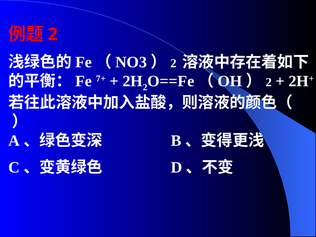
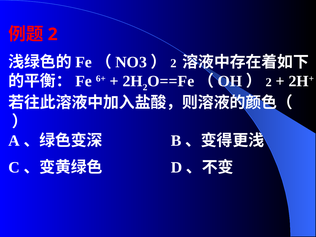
7+: 7+ -> 6+ (101, 79)
